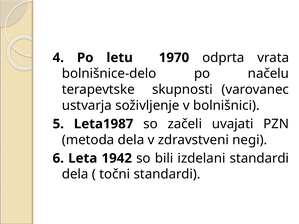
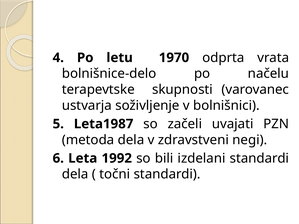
1942: 1942 -> 1992 (117, 158)
